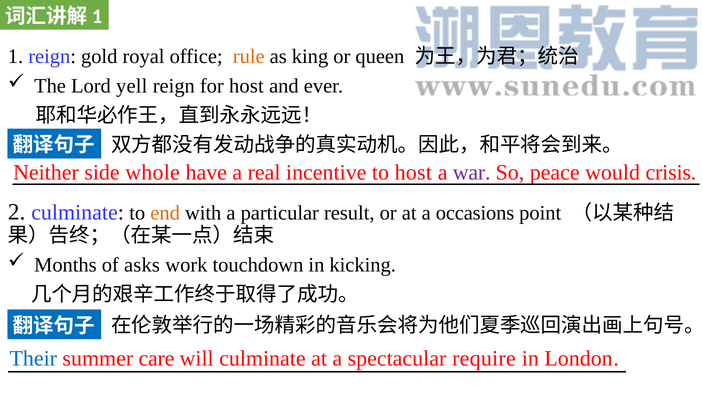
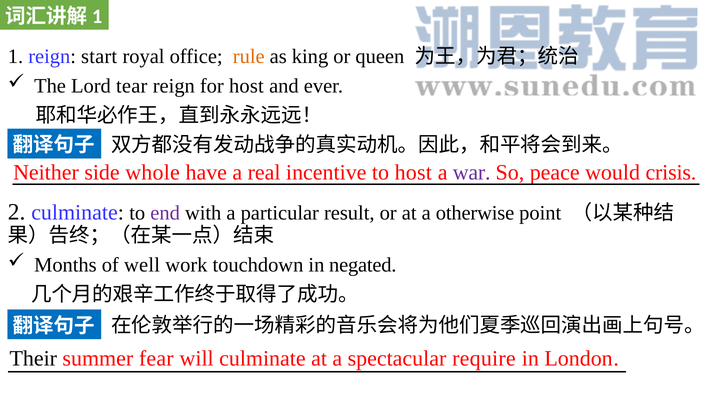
gold: gold -> start (99, 57)
yell: yell -> tear (132, 86)
end colour: orange -> purple (165, 213)
occasions: occasions -> otherwise (475, 213)
asks: asks -> well (142, 265)
kicking: kicking -> negated (363, 265)
Their colour: blue -> black (33, 359)
care: care -> fear (156, 359)
